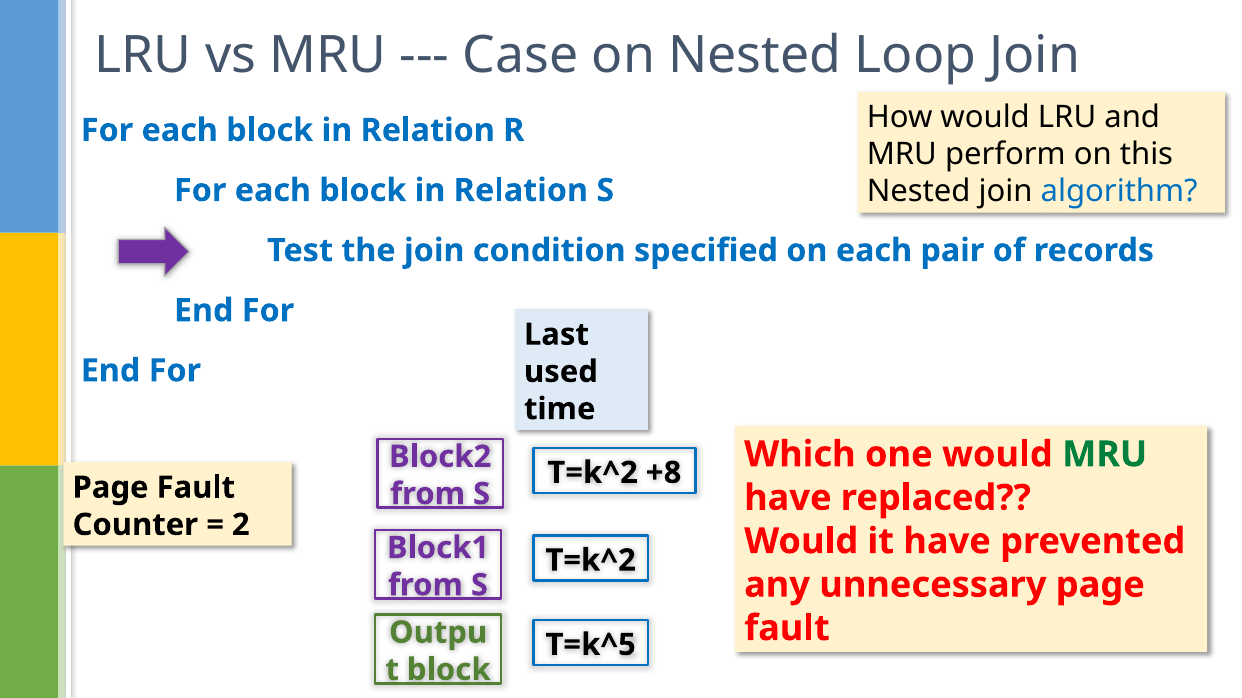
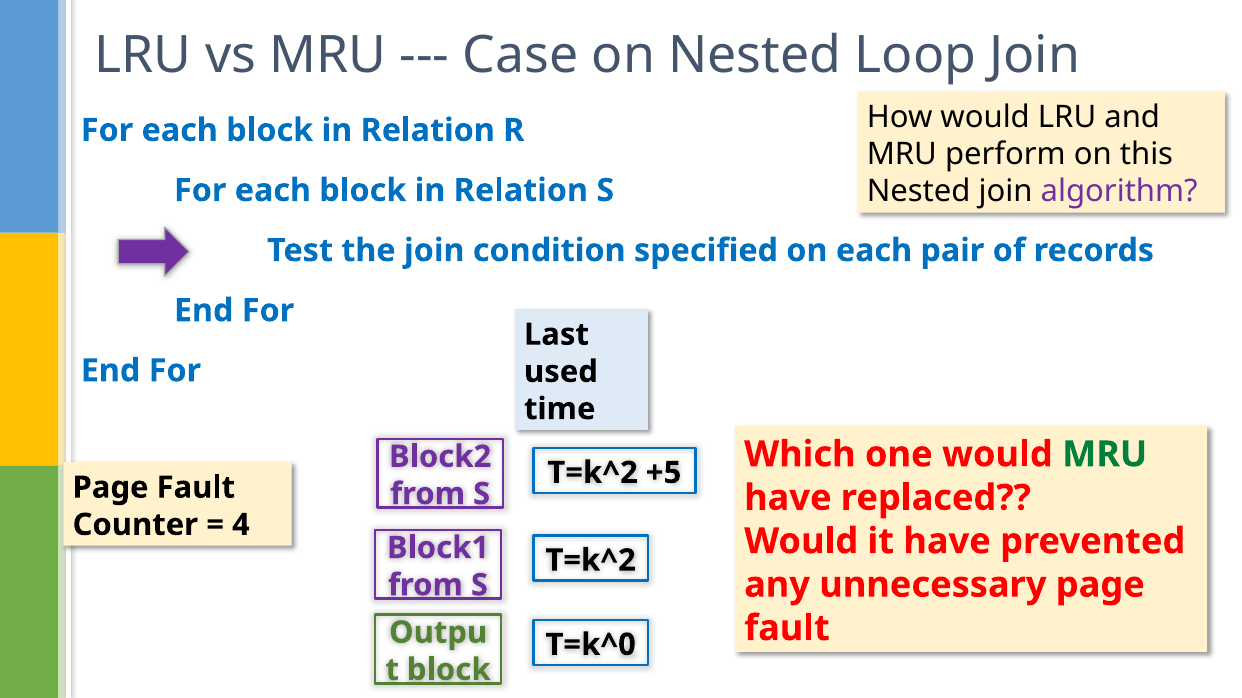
algorithm colour: blue -> purple (1119, 192)
+8: +8 -> +5 (664, 473)
2: 2 -> 4 (241, 525)
T=k^5: T=k^5 -> T=k^0 (591, 645)
